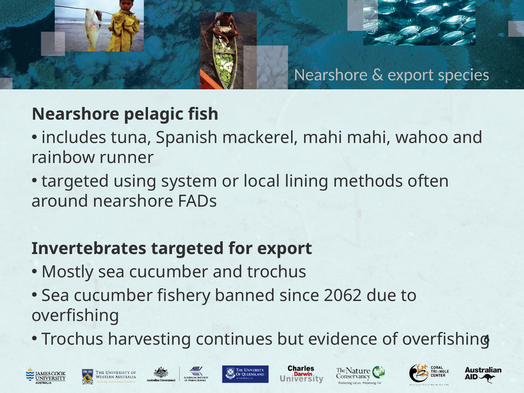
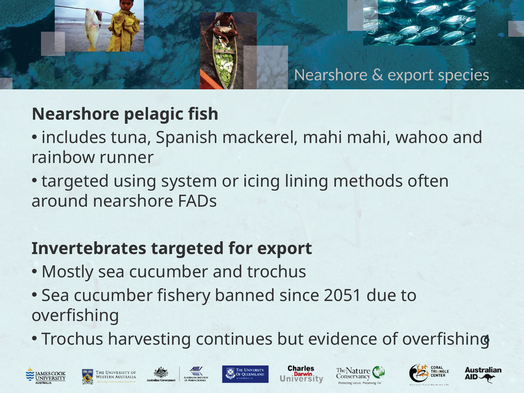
local: local -> icing (262, 181)
2062: 2062 -> 2051 (343, 296)
